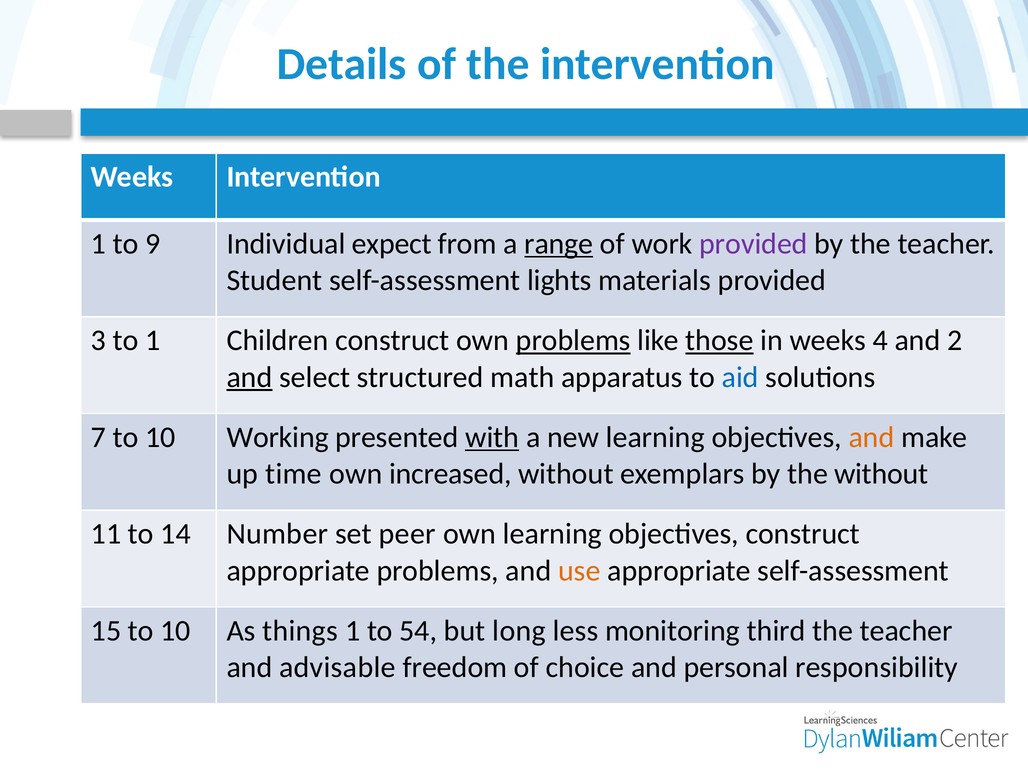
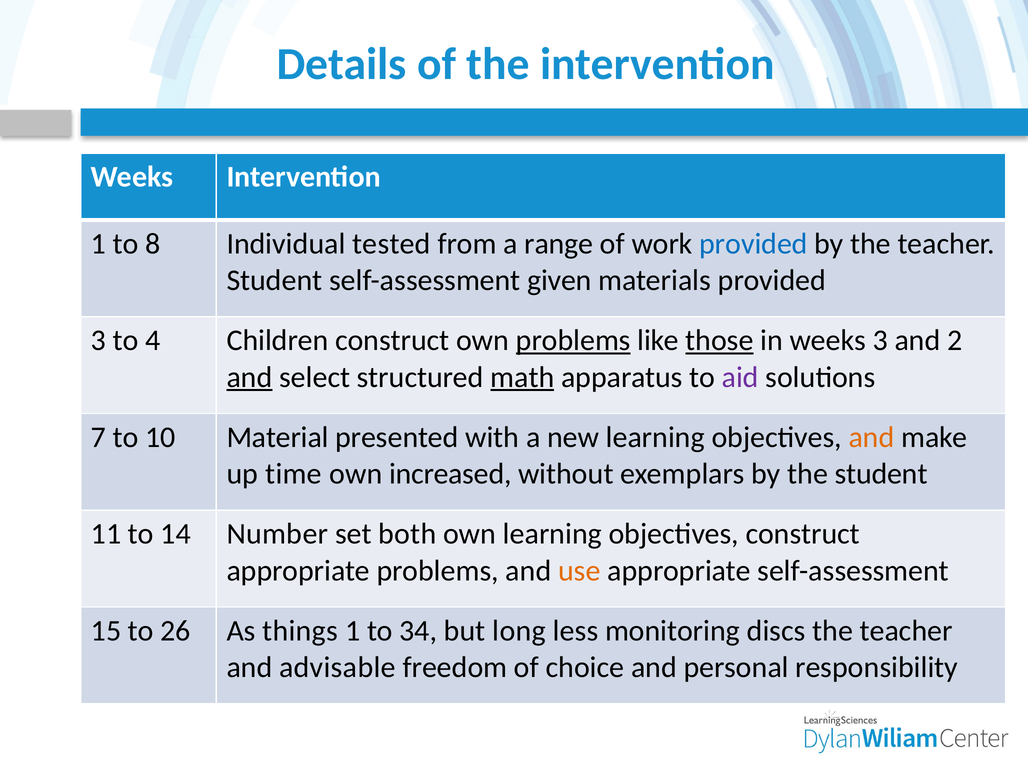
9: 9 -> 8 (153, 244)
expect: expect -> tested (391, 244)
range underline: present -> none (559, 244)
provided colour: purple -> blue (753, 244)
lights: lights -> given (559, 280)
to 1: 1 -> 4 (153, 341)
weeks 4: 4 -> 3 (880, 341)
math underline: none -> present (522, 377)
aid colour: blue -> purple (740, 377)
Working: Working -> Material (278, 437)
with underline: present -> none (492, 437)
the without: without -> student (881, 474)
peer: peer -> both (407, 534)
15 to 10: 10 -> 26 (175, 631)
54: 54 -> 34 (418, 631)
third: third -> discs (776, 631)
